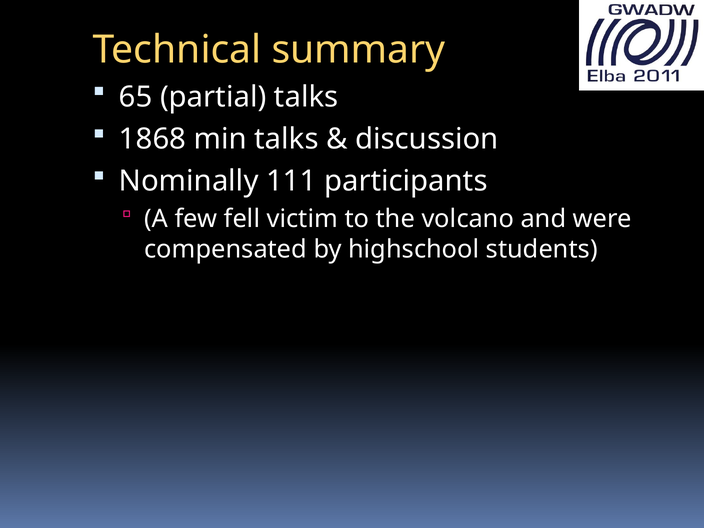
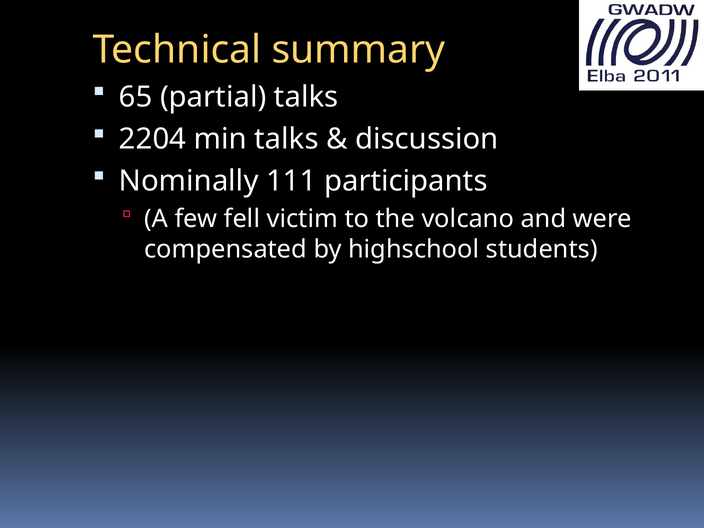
1868: 1868 -> 2204 (153, 139)
